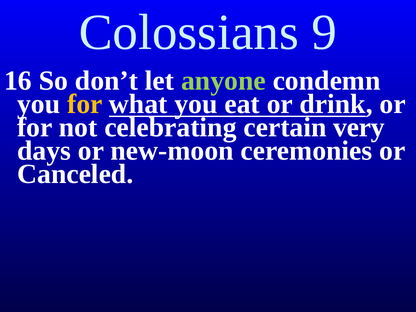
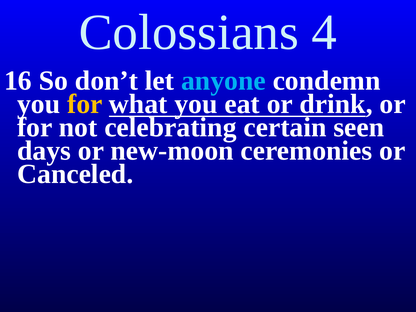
9: 9 -> 4 (324, 33)
anyone colour: light green -> light blue (223, 81)
very: very -> seen (359, 127)
